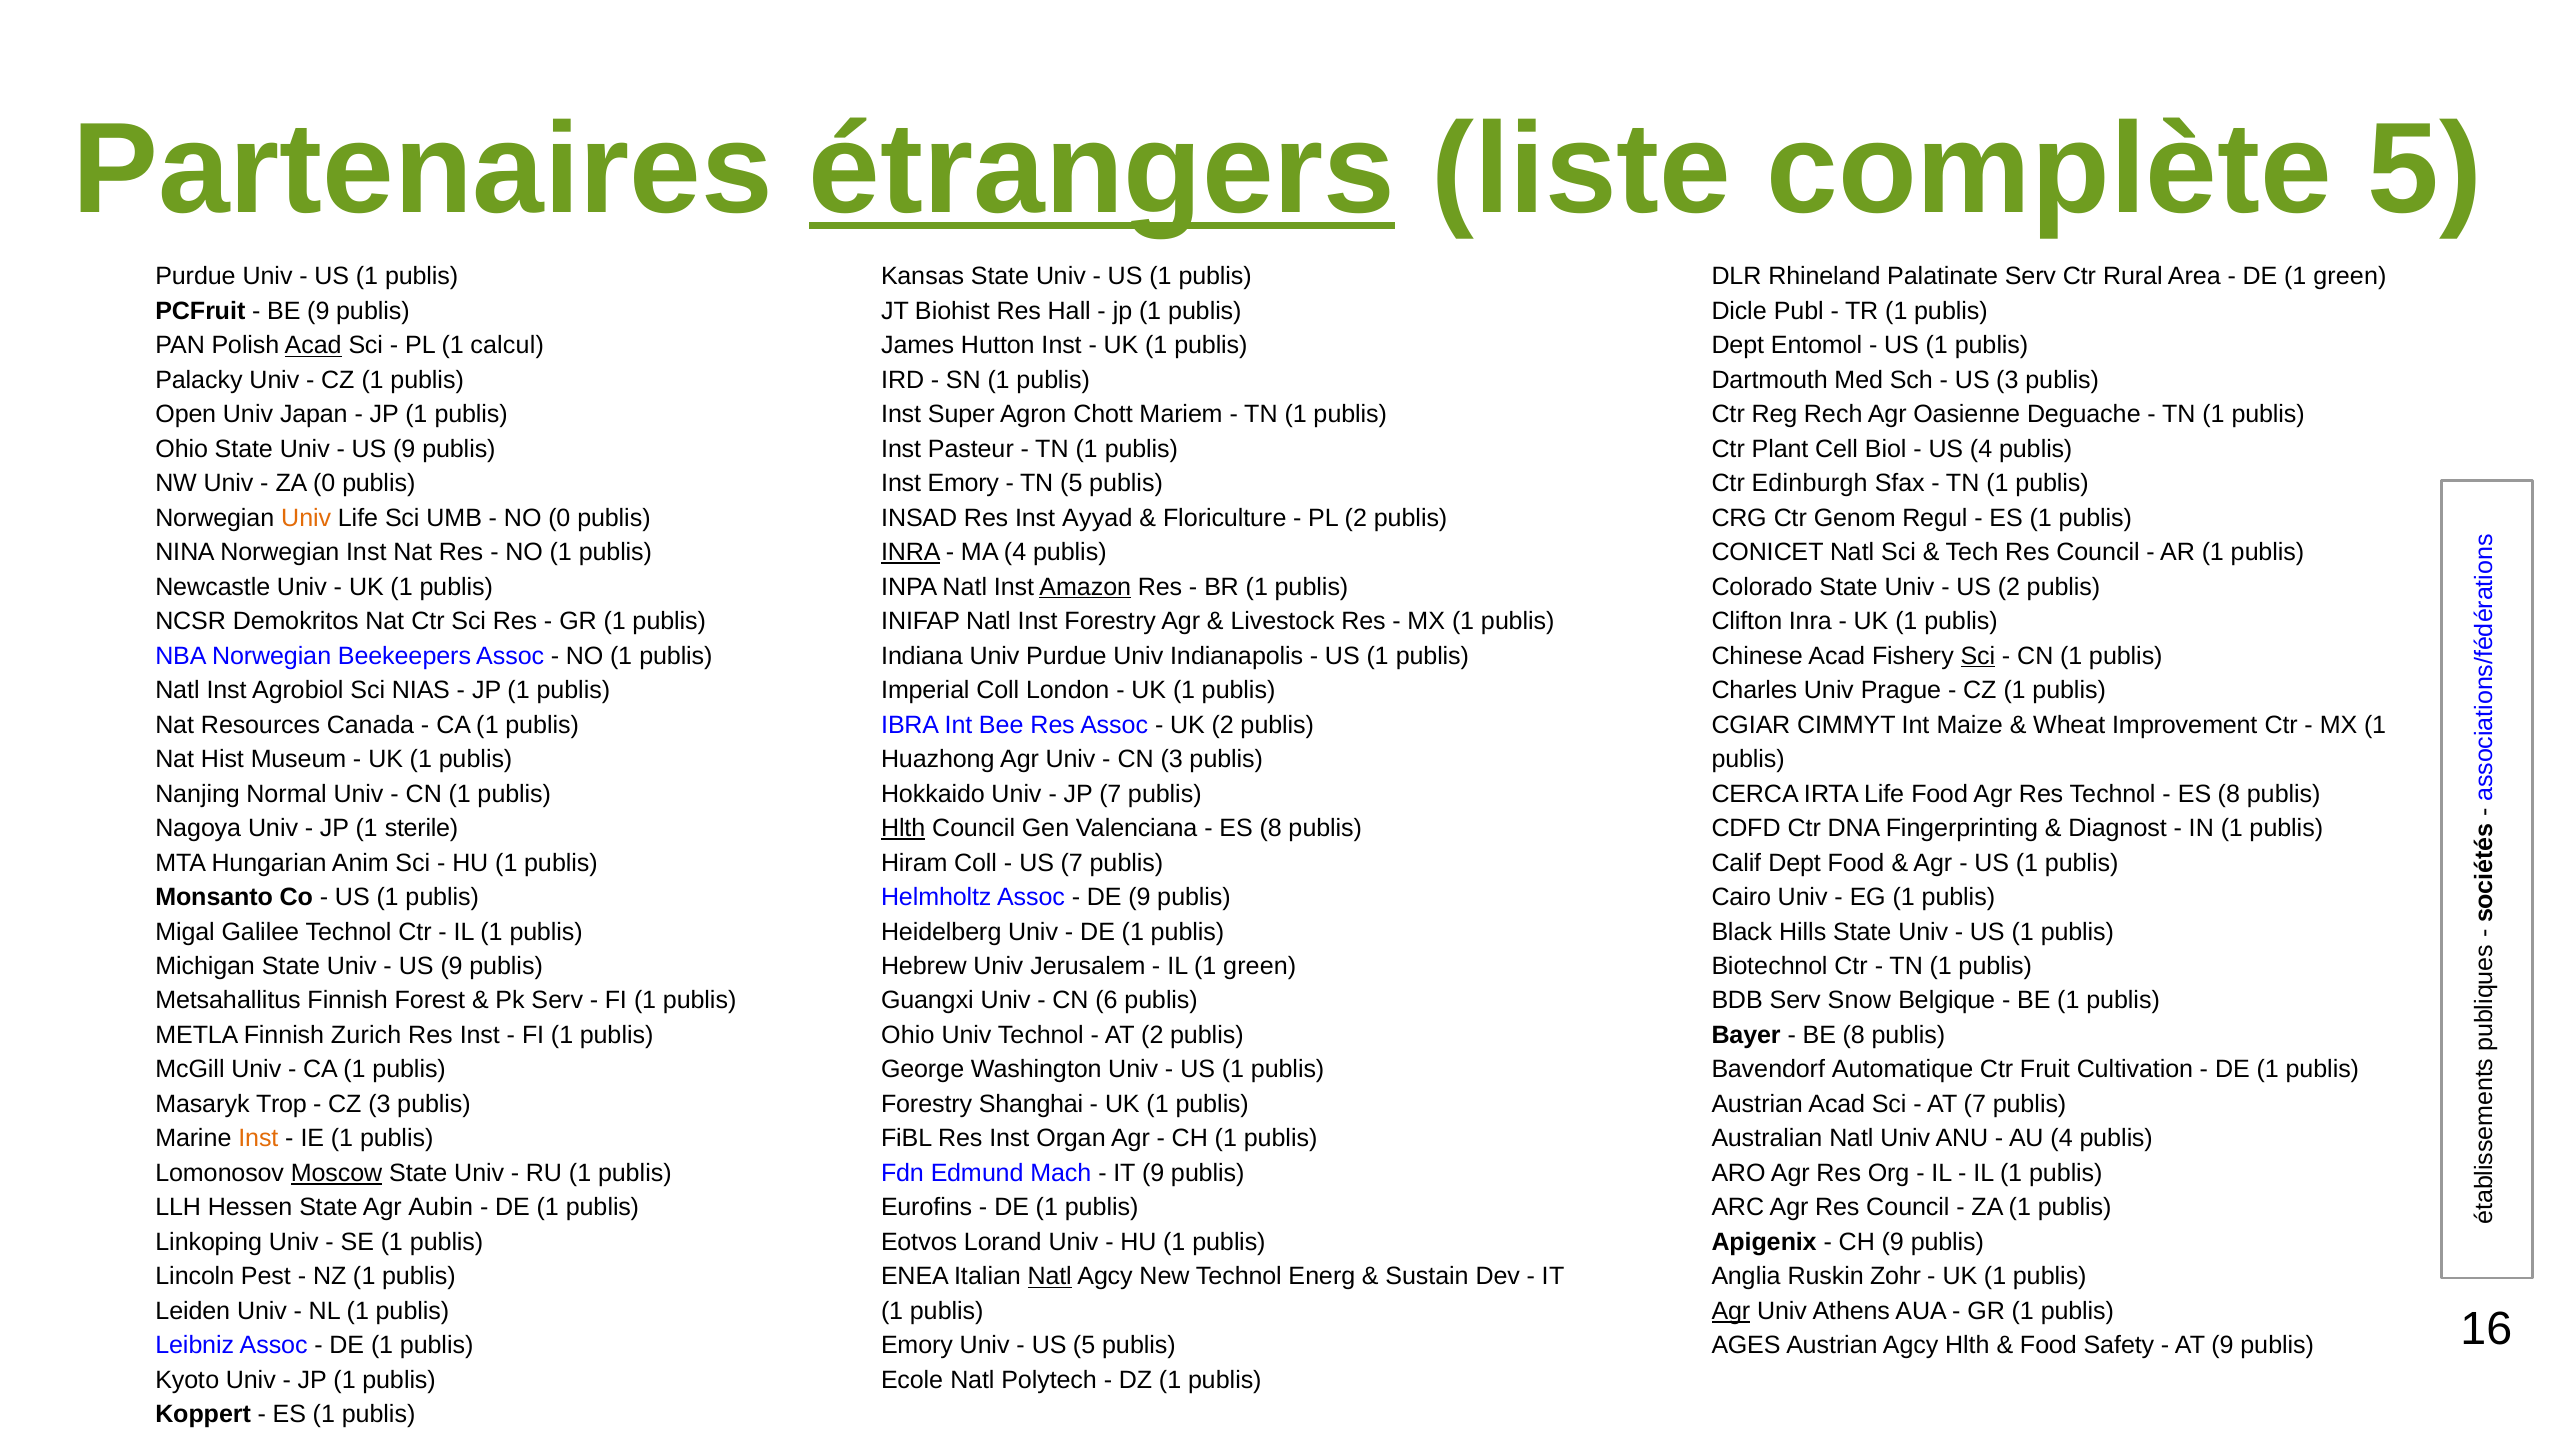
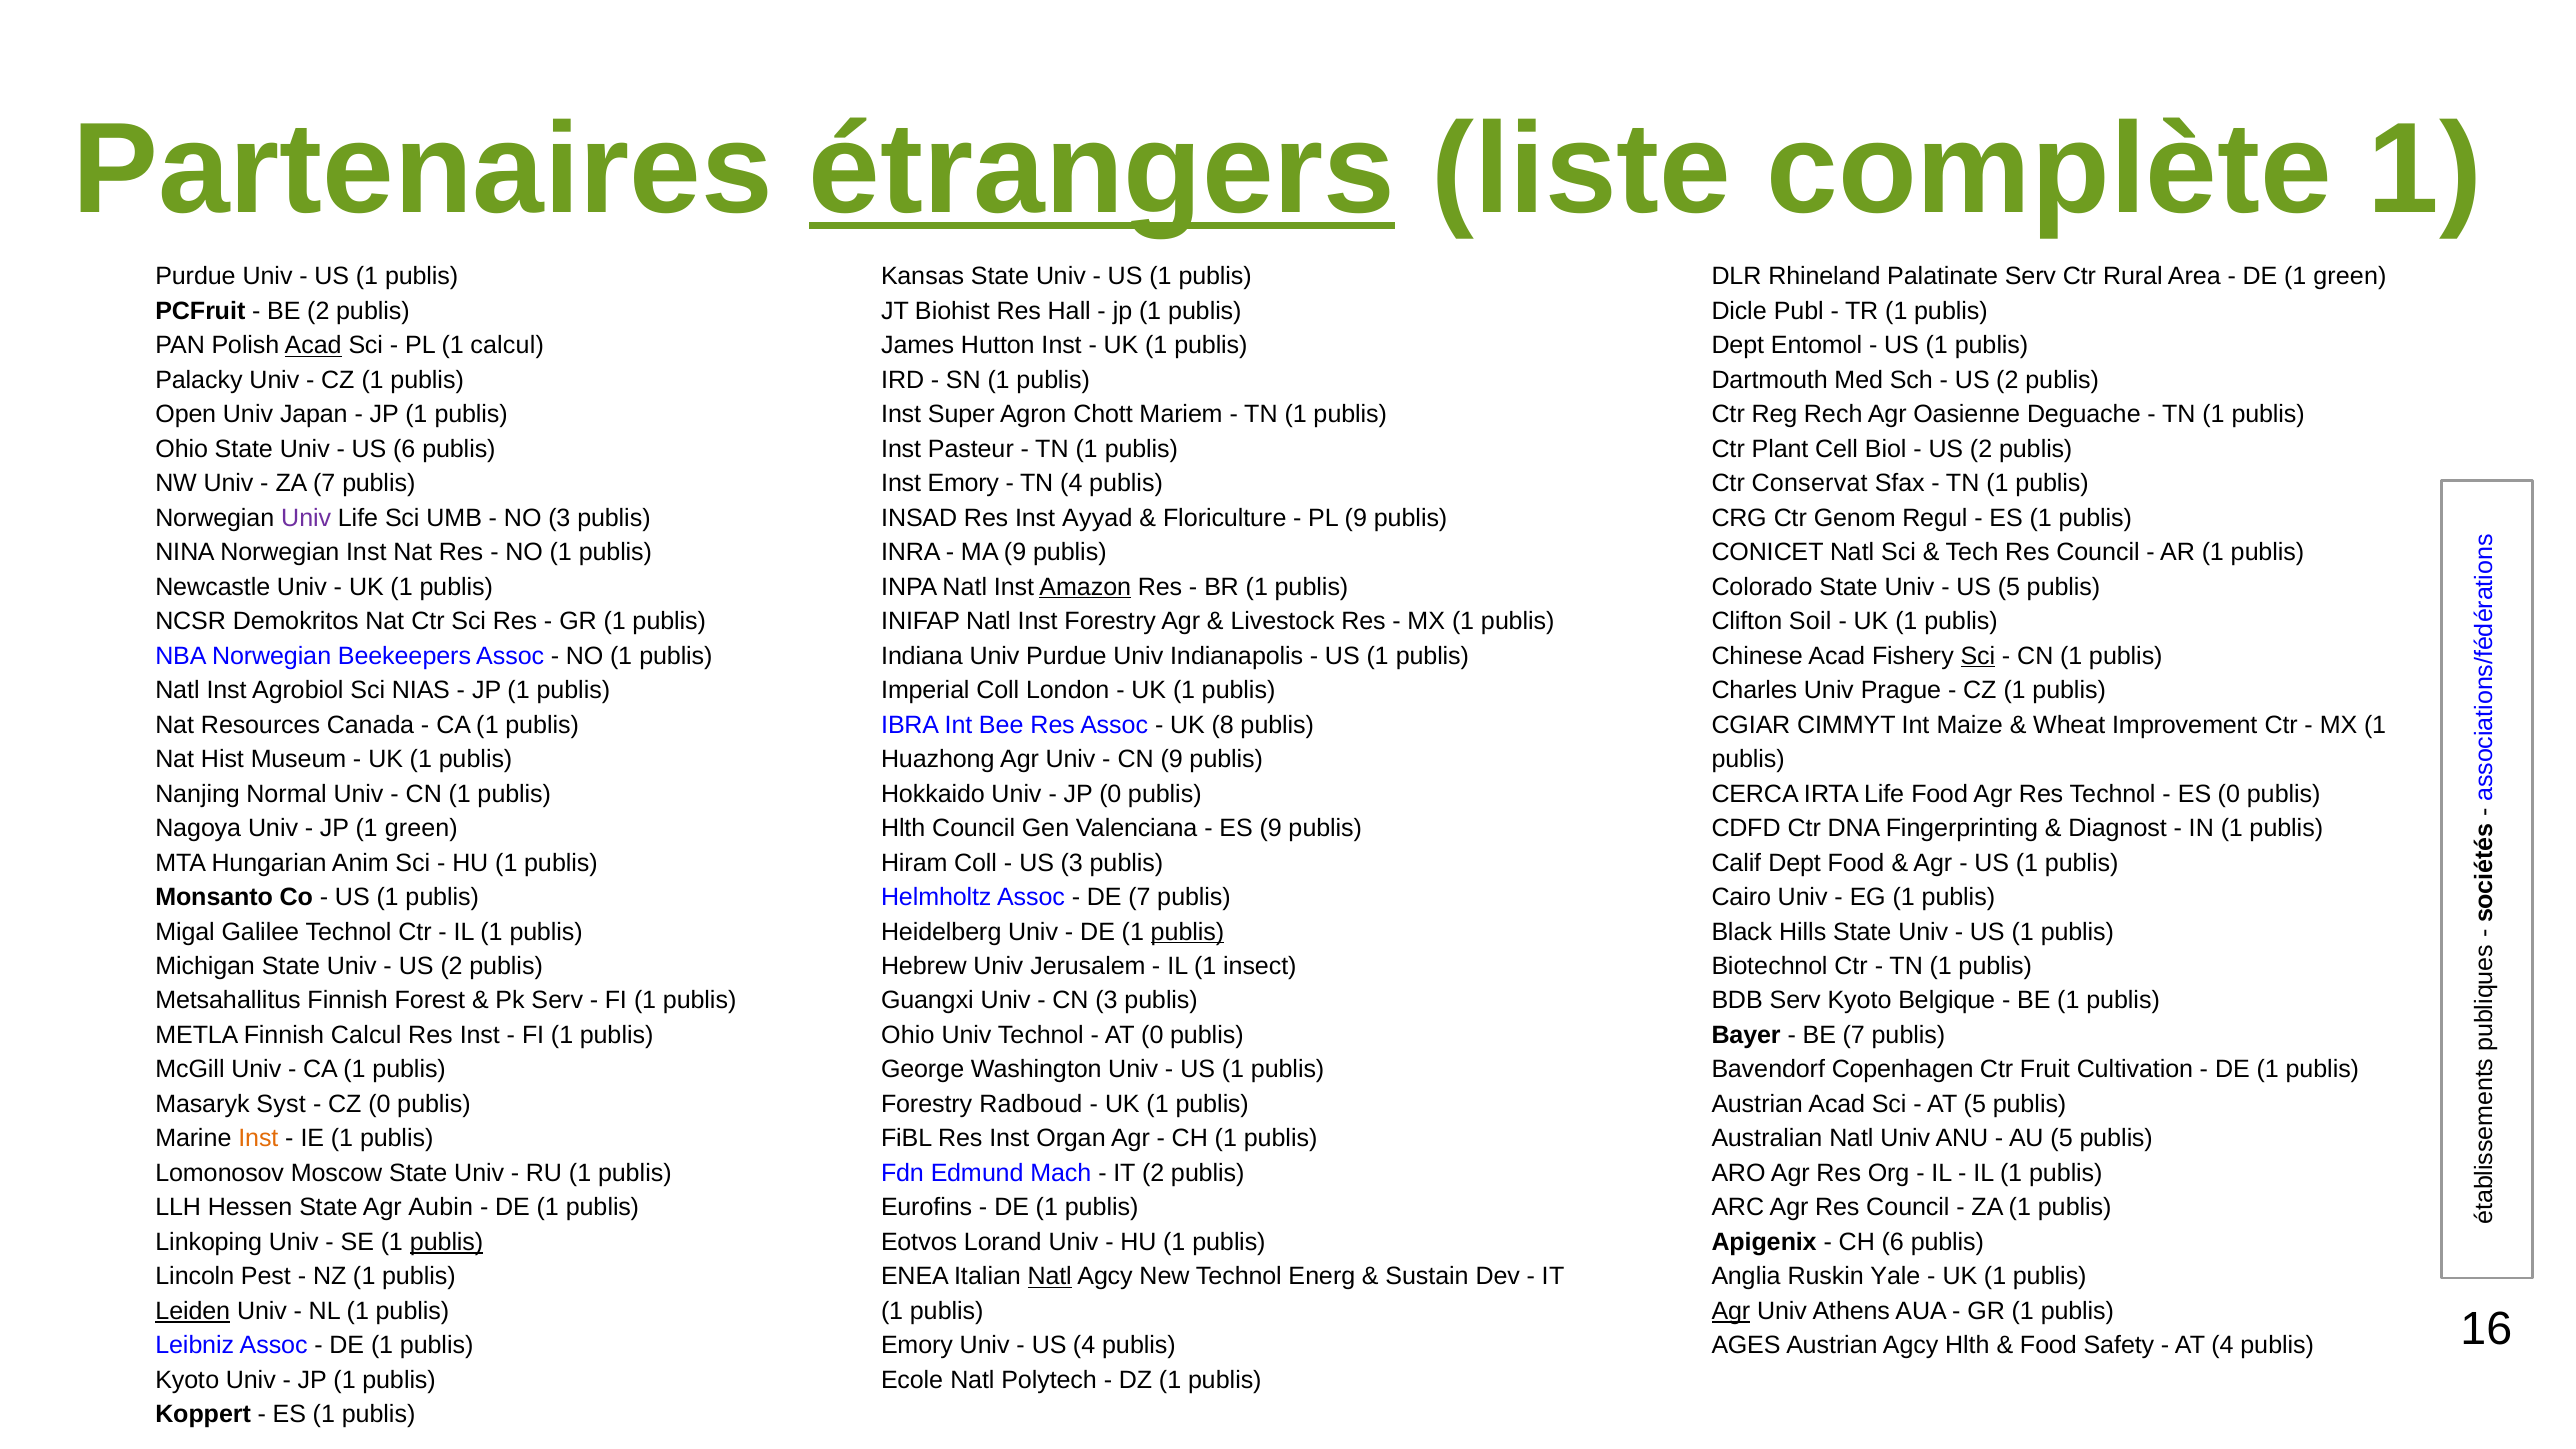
complète 5: 5 -> 1 (2425, 170)
BE 9: 9 -> 2 (318, 311)
3: 3 -> 2 (2007, 380)
9: 9 -> 6 (404, 449)
4: 4 -> 2 (1981, 449)
ZA 0: 0 -> 7 (324, 484)
TN 5: 5 -> 4 (1071, 484)
Edinburgh: Edinburgh -> Conservat (1810, 484)
Univ colour: orange -> purple (306, 518)
NO 0: 0 -> 3 (559, 518)
PL 2: 2 -> 9 (1356, 518)
INRA underline: present -> none (911, 552)
MA 4: 4 -> 9 (1015, 552)
US 2: 2 -> 5 (2009, 587)
Clifton Inra: Inra -> Soil (1810, 621)
UK 2: 2 -> 8 (1223, 725)
CN 3: 3 -> 9 (1172, 759)
JP 7: 7 -> 0 (1110, 794)
8: 8 -> 0 (2229, 794)
JP 1 sterile: sterile -> green (421, 828)
Hlth underline: present -> none (903, 828)
8: 8 -> 9 (1271, 828)
US 7: 7 -> 3 (1072, 863)
DE 9: 9 -> 7 (1140, 897)
publis underline: none -> present (1188, 932)
9: 9 -> 2 (452, 966)
IL 1 green: green -> insect (1260, 966)
CN 6: 6 -> 3 (1106, 1001)
Serv Snow: Snow -> Kyoto (1859, 1001)
Finnish Zurich: Zurich -> Calcul (366, 1035)
AT 2: 2 -> 0 (1152, 1035)
BE 8: 8 -> 7 (1854, 1035)
Automatique: Automatique -> Copenhagen (1903, 1070)
Trop: Trop -> Syst (281, 1104)
CZ 3: 3 -> 0 (380, 1104)
Shanghai: Shanghai -> Radboud (1031, 1104)
AT 7: 7 -> 5 (1975, 1104)
AU 4: 4 -> 5 (2062, 1139)
Moscow underline: present -> none (337, 1173)
IT 9: 9 -> 2 (1153, 1173)
publis underline: none -> present (447, 1242)
CH 9: 9 -> 6 (1893, 1242)
Zohr: Zohr -> Yale (1895, 1277)
Leiden underline: none -> present (193, 1311)
US 5: 5 -> 4 (1084, 1346)
AT 9: 9 -> 4 (2222, 1346)
